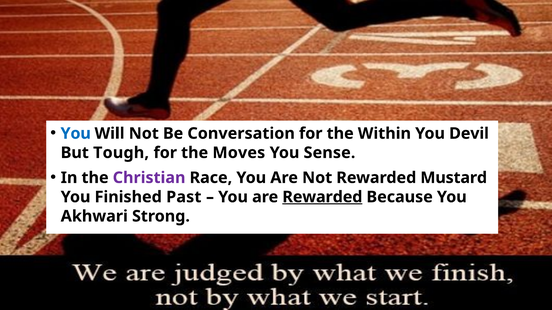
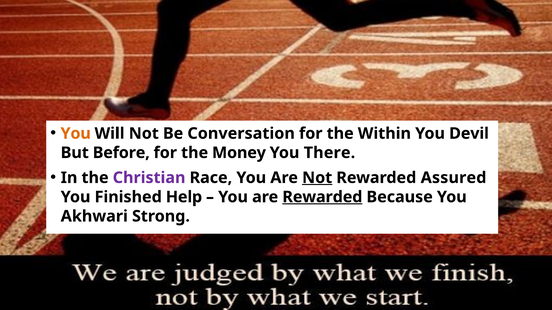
You colour: blue -> orange (76, 134)
Tough: Tough -> Before (121, 153)
Moves: Moves -> Money (239, 153)
Sense: Sense -> There (329, 153)
Not underline: none -> present (317, 178)
Mustard: Mustard -> Assured (454, 178)
Past: Past -> Help (184, 197)
